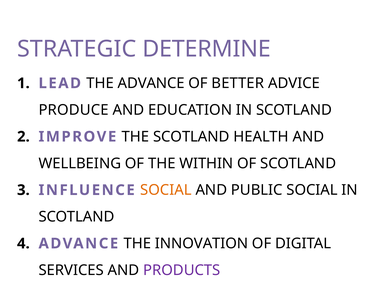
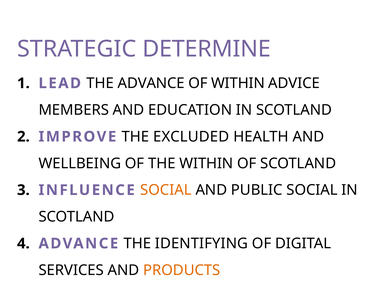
OF BETTER: BETTER -> WITHIN (238, 83)
PRODUCE: PRODUCE -> MEMBERS (74, 110)
THE SCOTLAND: SCOTLAND -> EXCLUDED (191, 137)
INNOVATION: INNOVATION -> IDENTIFYING (201, 244)
PRODUCTS colour: purple -> orange (182, 271)
